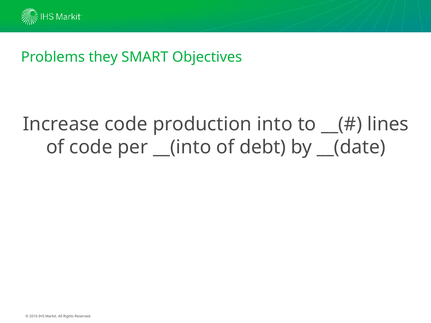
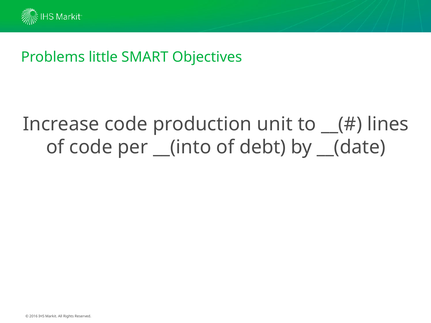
they: they -> little (103, 57)
into: into -> unit (275, 124)
